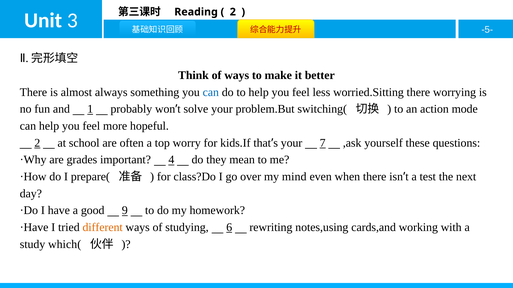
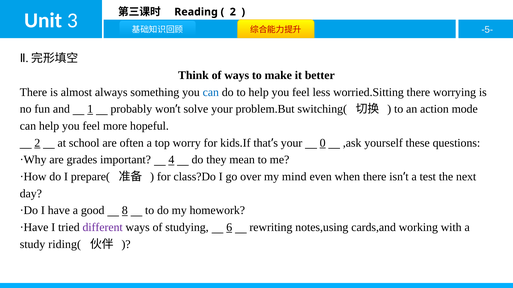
7: 7 -> 0 (323, 143)
9: 9 -> 8 (125, 211)
different colour: orange -> purple (103, 228)
which(: which( -> riding( (65, 245)
